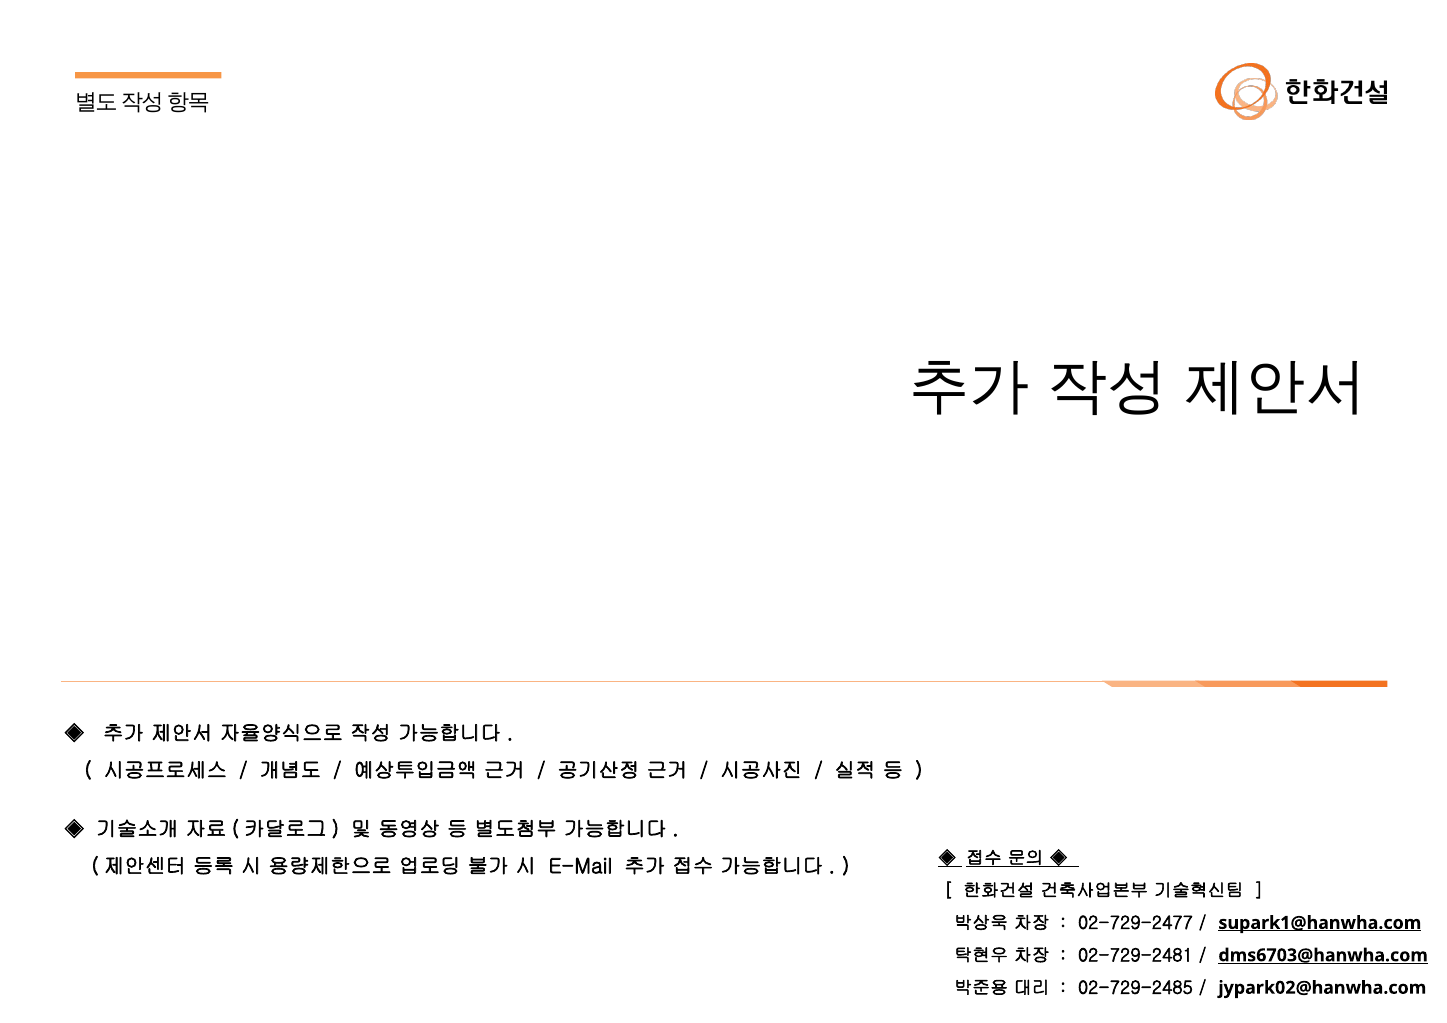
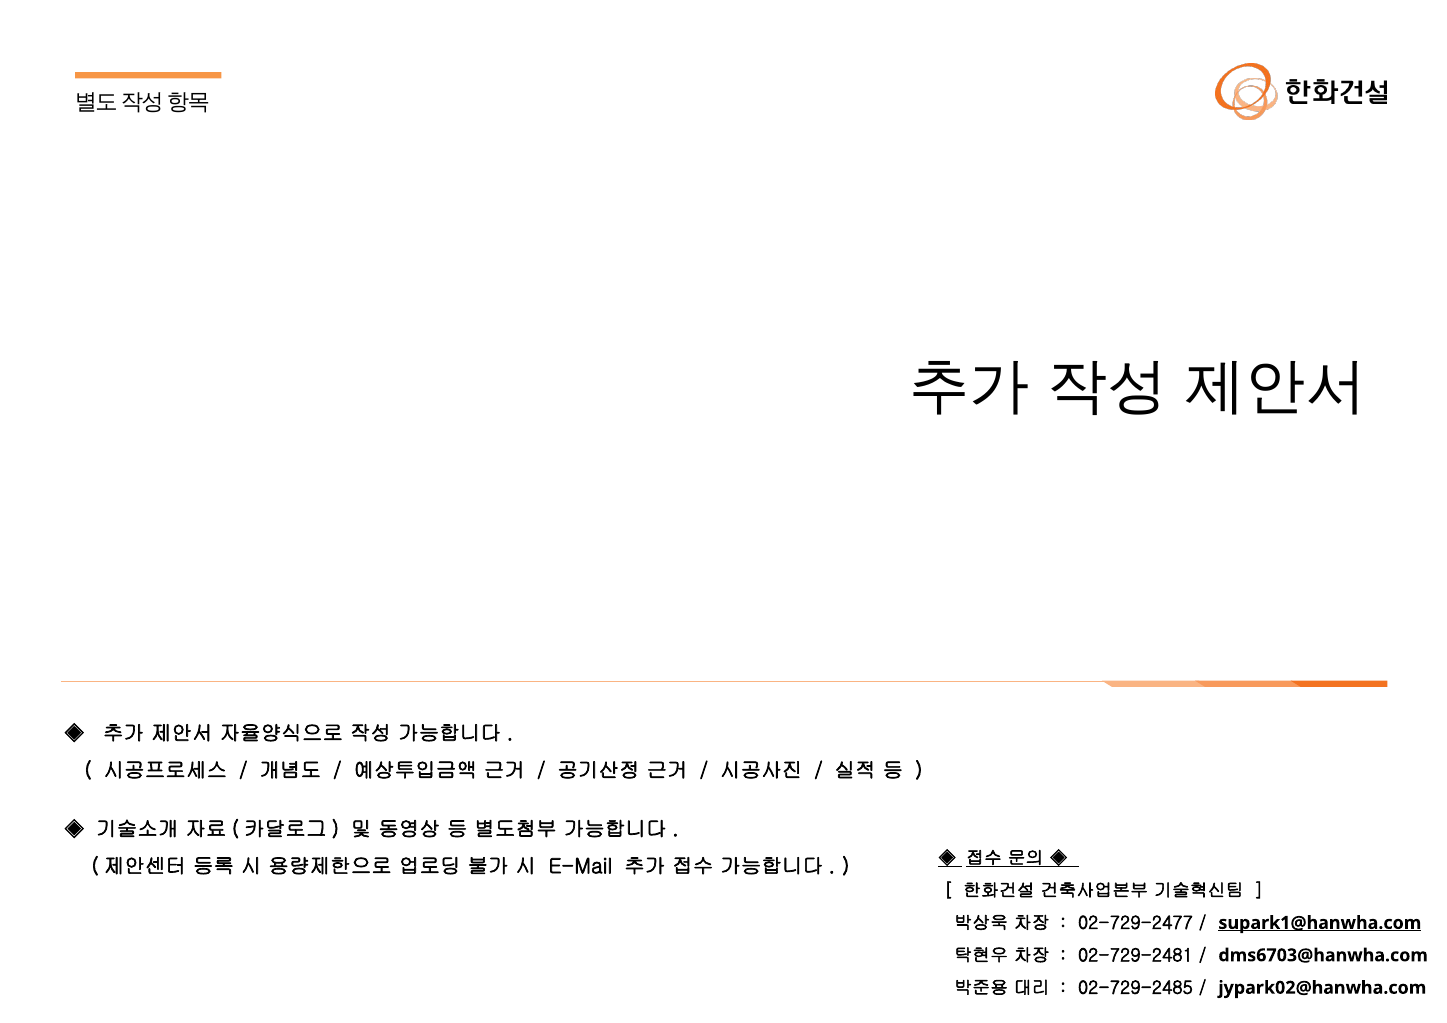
dms6703@hanwha.com underline: present -> none (1323, 956)
